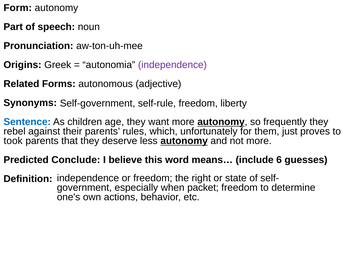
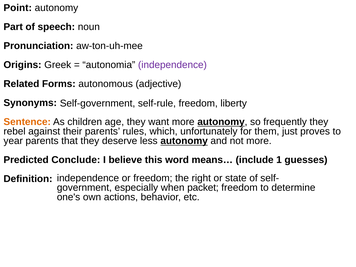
Form: Form -> Point (18, 8)
Sentence colour: blue -> orange (27, 122)
took: took -> year (13, 141)
6: 6 -> 1 (279, 160)
